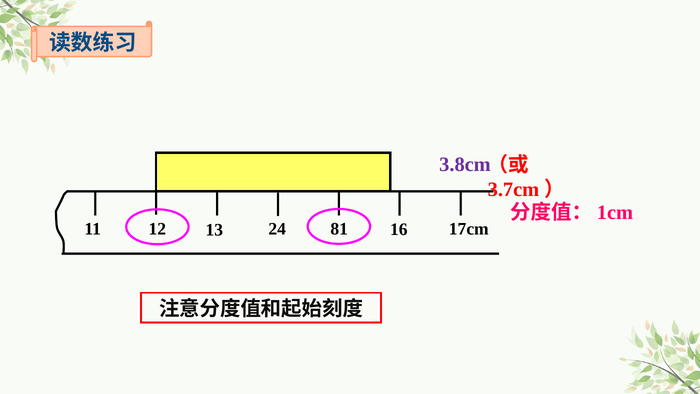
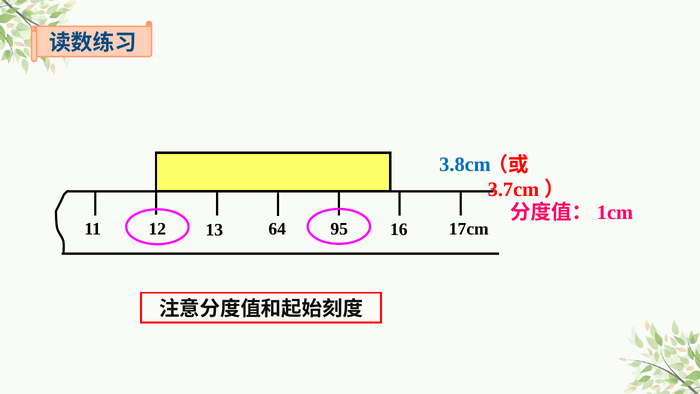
3.8cm colour: purple -> blue (465, 165)
24: 24 -> 64 (277, 229)
81: 81 -> 95 (339, 229)
